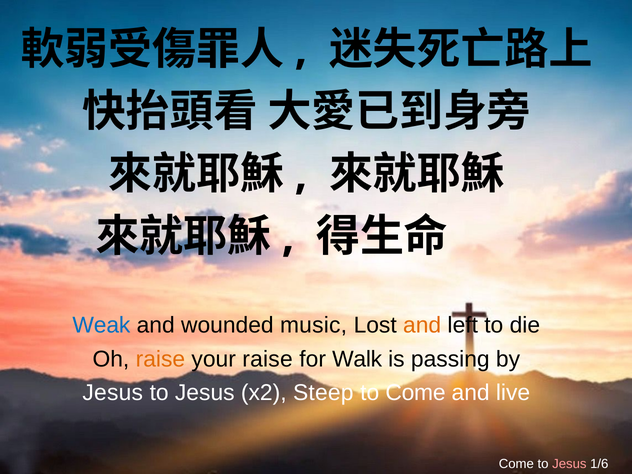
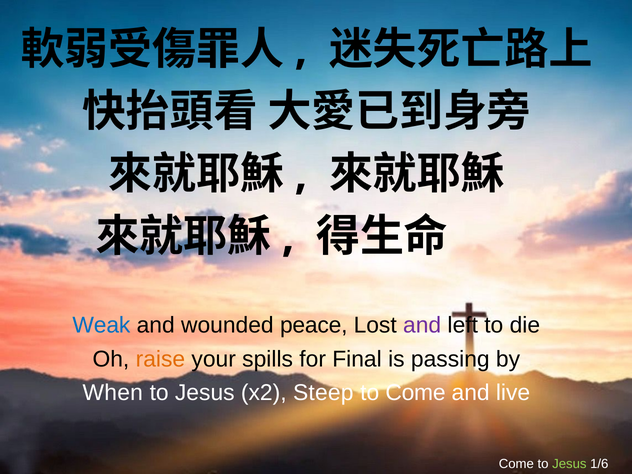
music: music -> peace (314, 325)
and colour: orange -> purple (422, 325)
your raise: raise -> spills (268, 359)
Walk: Walk -> Final (357, 359)
Jesus: Jesus -> When (113, 393)
Jesus colour: pink -> light green (569, 464)
